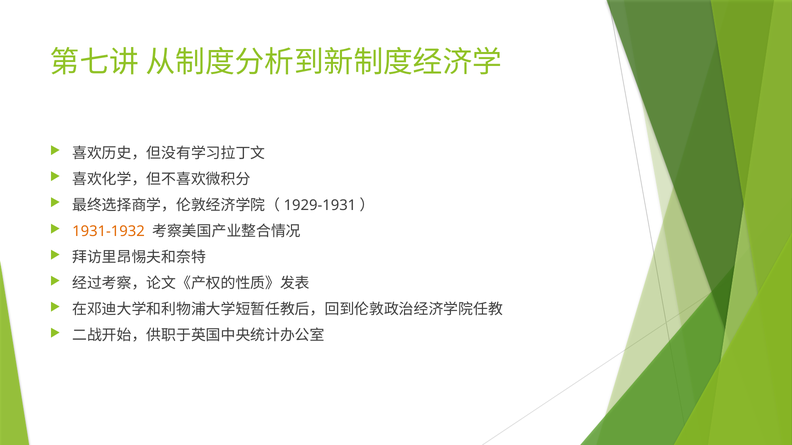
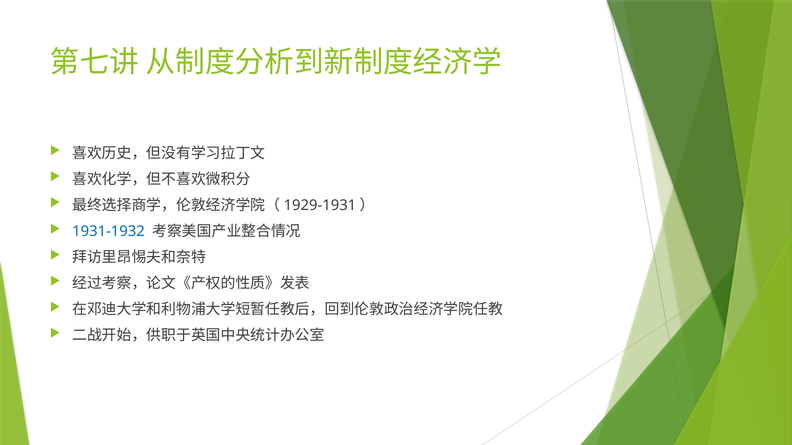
1931-1932 colour: orange -> blue (109, 232)
